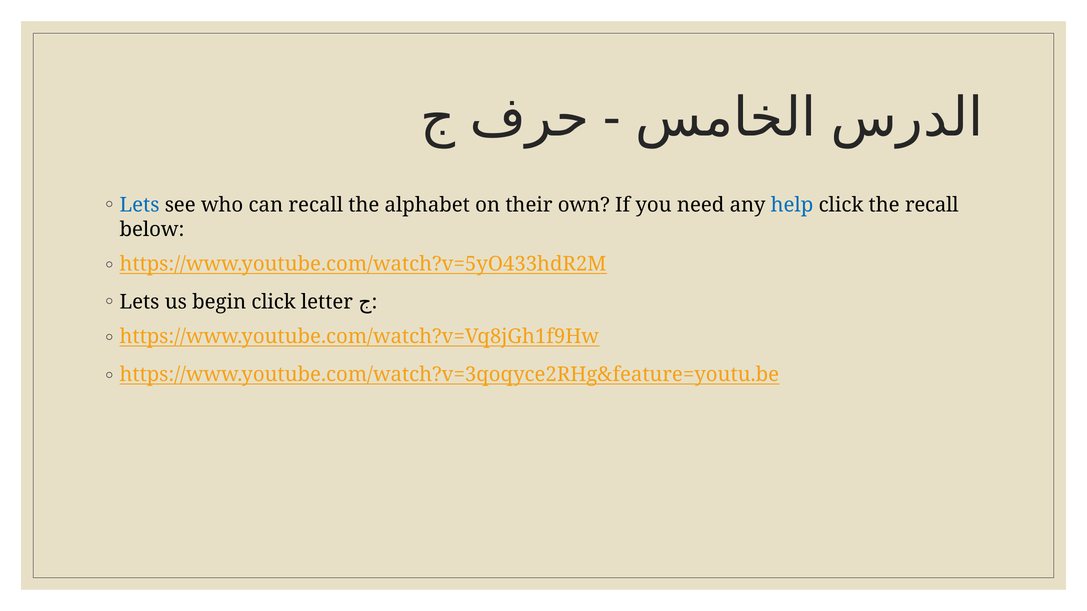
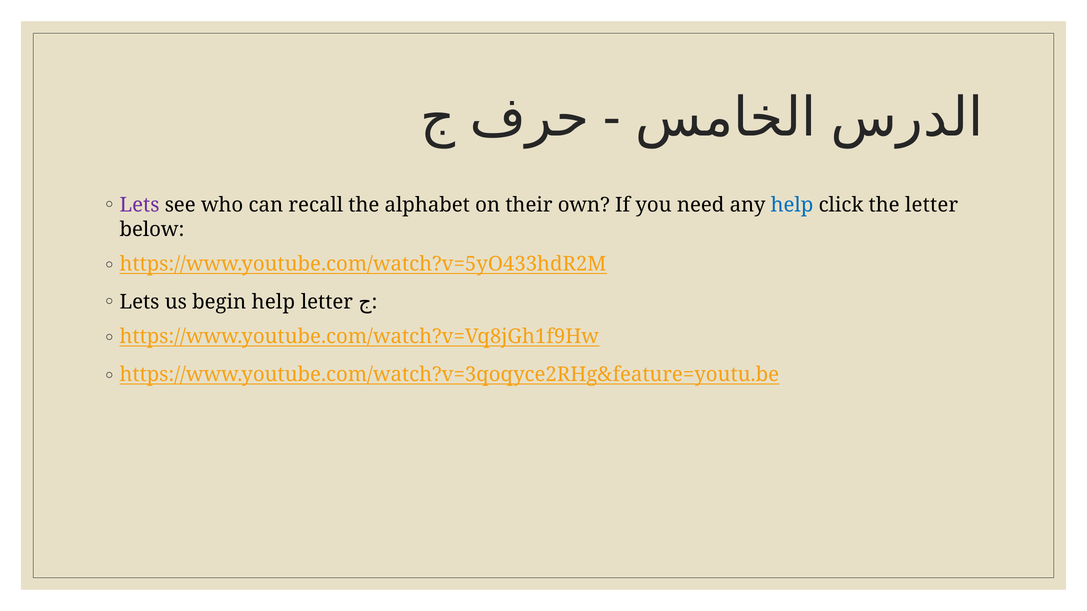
Lets colour: blue -> purple (140, 205)
the recall: recall -> letter (932, 205)
begin click: click -> help (273, 302)
